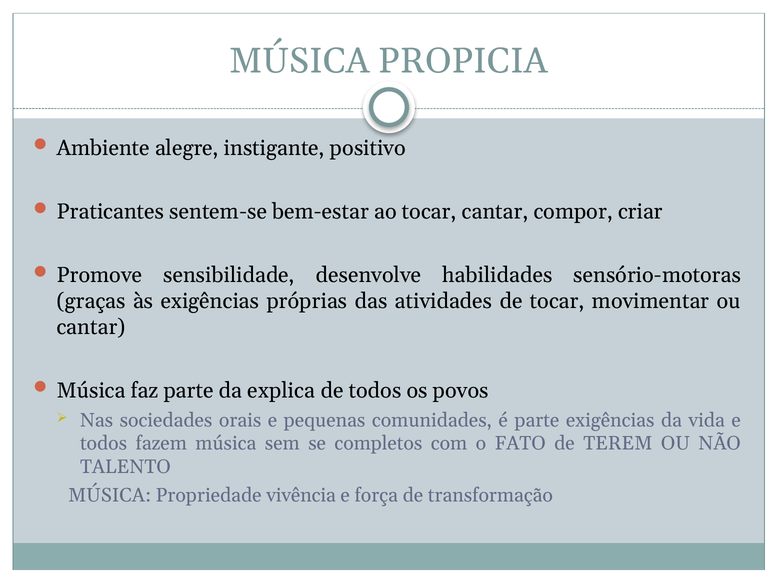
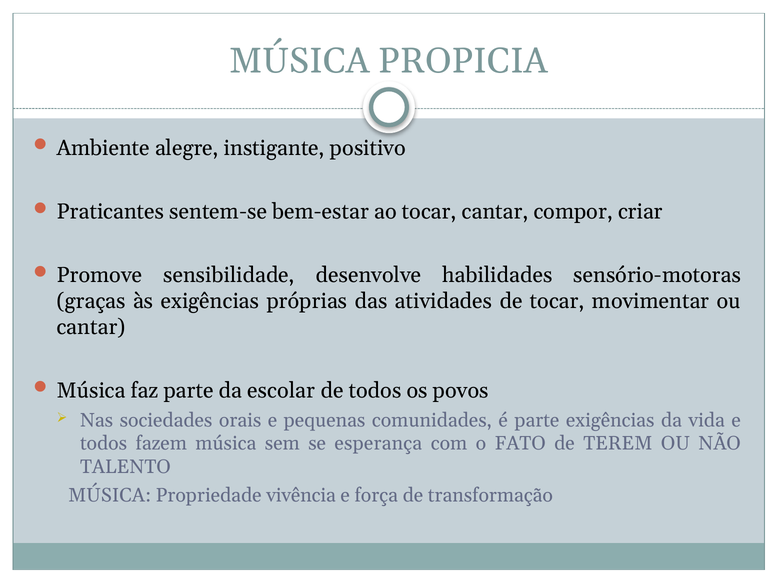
explica: explica -> escolar (281, 391)
completos: completos -> esperança (378, 444)
